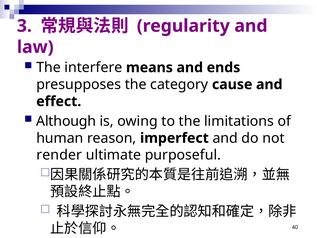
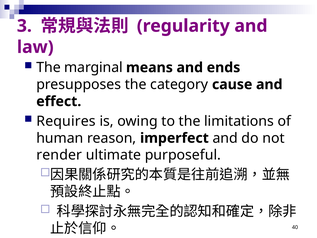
interfere: interfere -> marginal (93, 67)
Although: Although -> Requires (66, 121)
